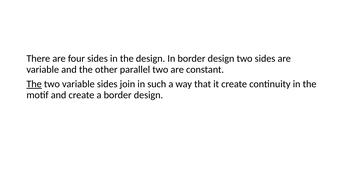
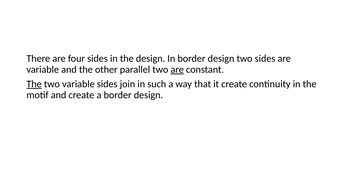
are underline: none -> present (177, 70)
